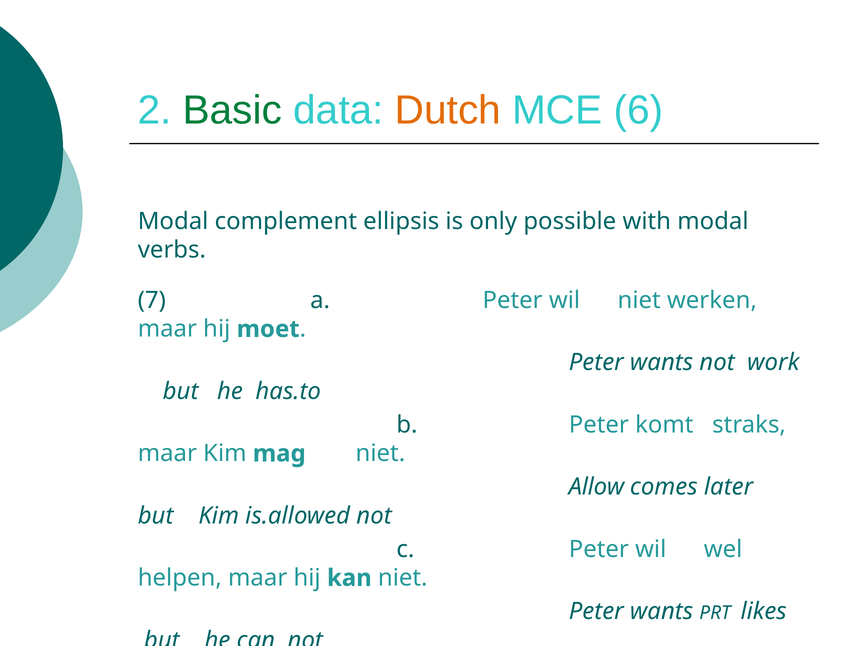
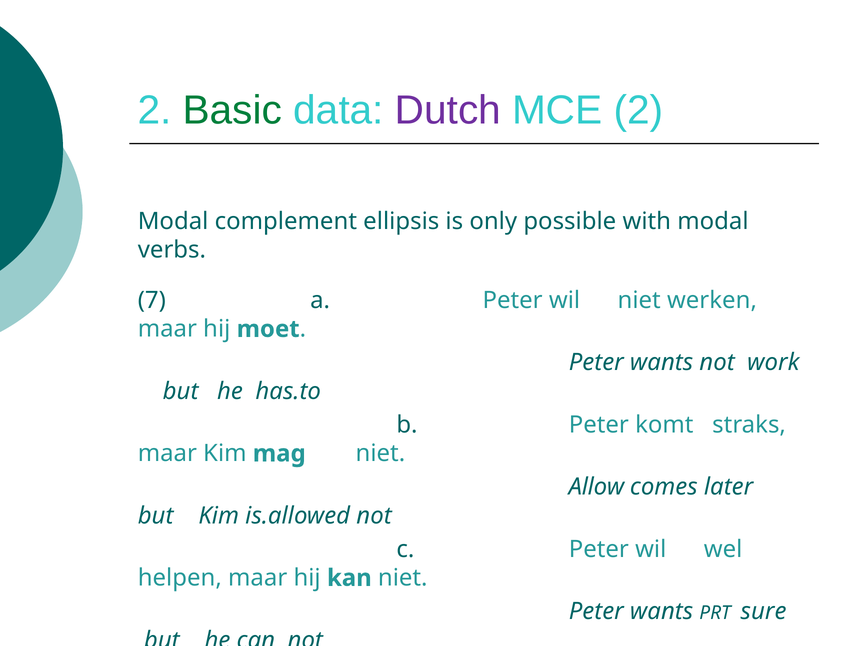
Dutch colour: orange -> purple (448, 110)
MCE 6: 6 -> 2 (639, 110)
likes: likes -> sure (764, 612)
